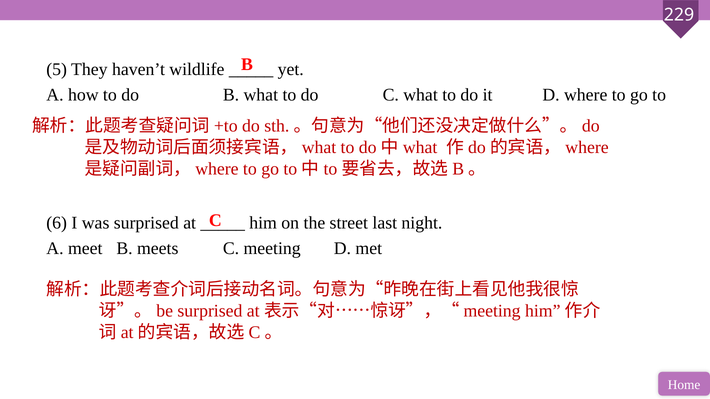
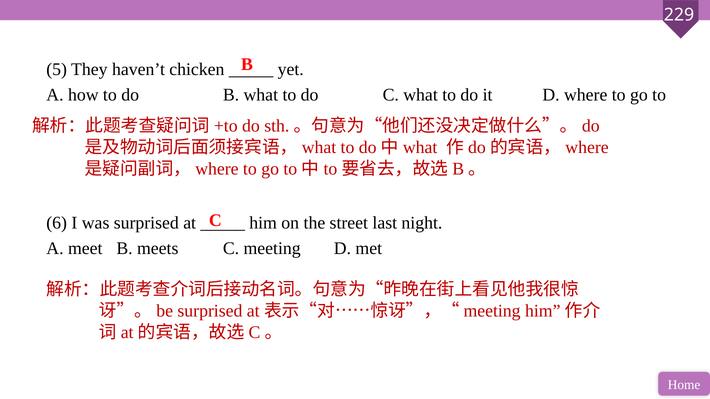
wildlife: wildlife -> chicken (197, 70)
